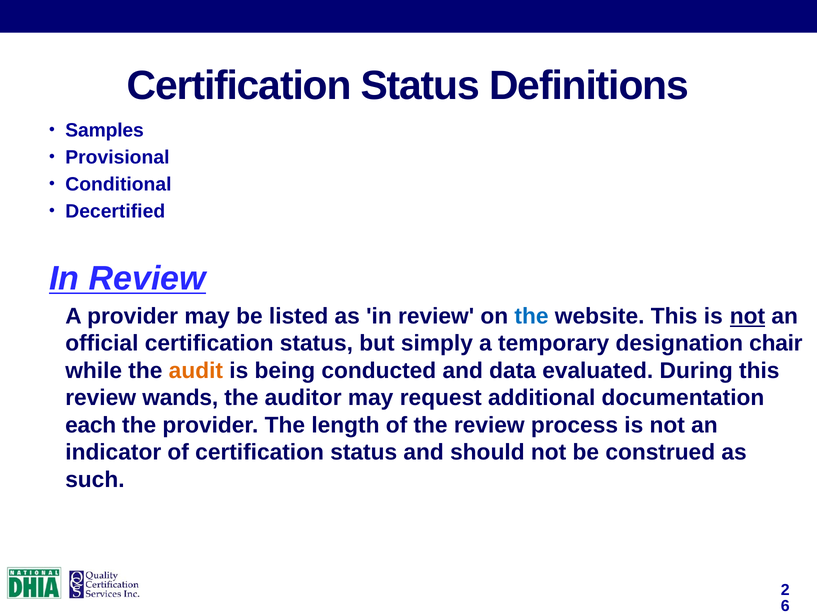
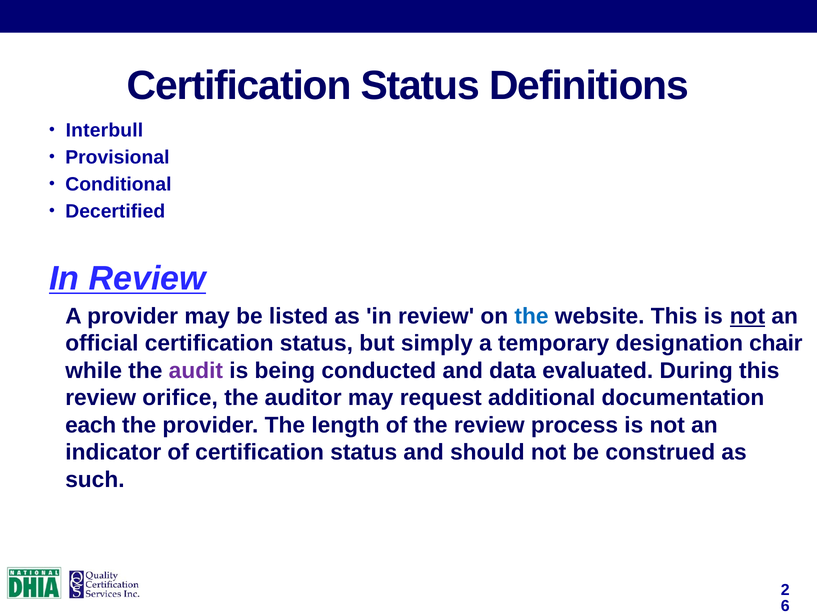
Samples: Samples -> Interbull (104, 130)
audit colour: orange -> purple (196, 371)
wands: wands -> orifice (180, 398)
